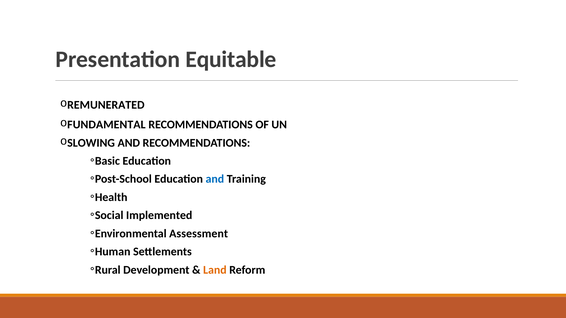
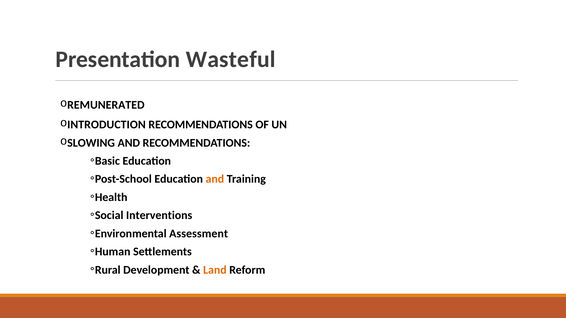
Equitable: Equitable -> Wasteful (231, 60)
FUNDAMENTAL: FUNDAMENTAL -> INTRODUCTION (106, 125)
and colour: blue -> orange (215, 179)
Implemented: Implemented -> Interventions (159, 216)
